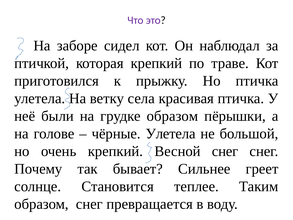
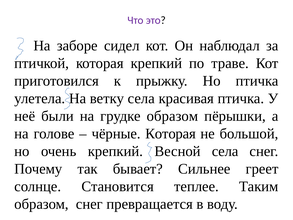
чёрные Улетела: Улетела -> Которая (171, 134)
Весной снег: снег -> села (225, 151)
